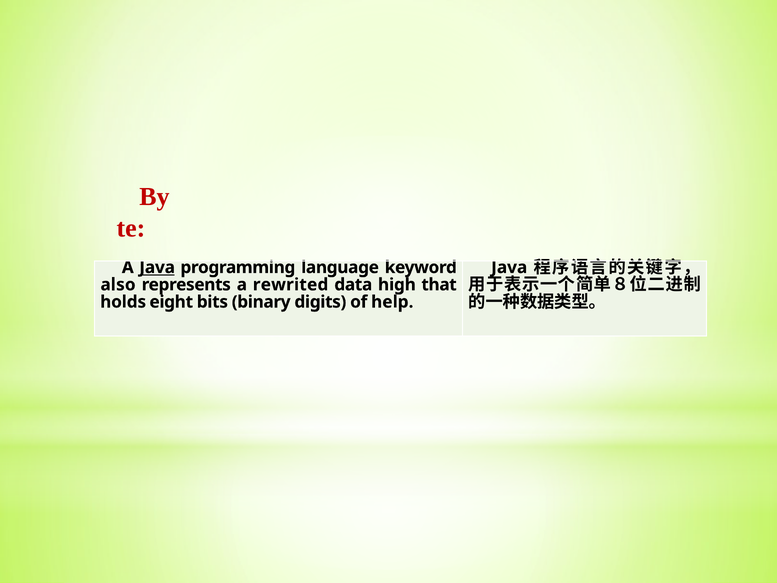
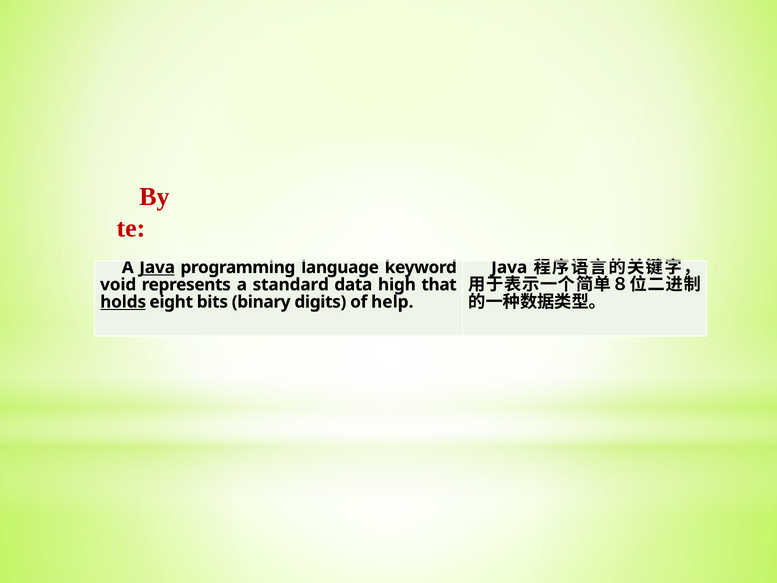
also: also -> void (118, 285)
rewrited: rewrited -> standard (291, 285)
holds underline: none -> present (123, 302)
